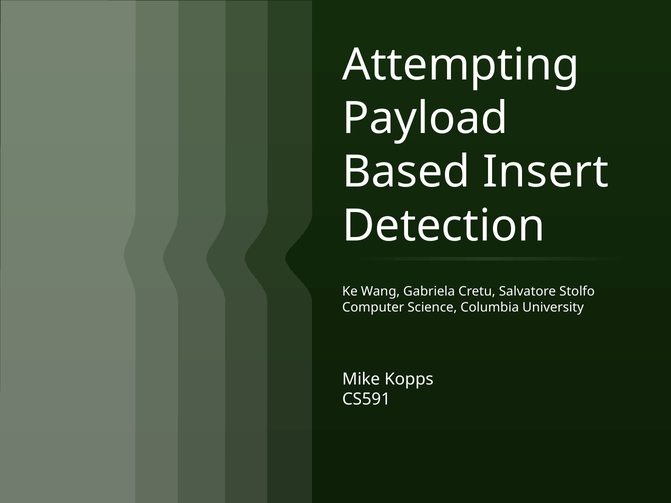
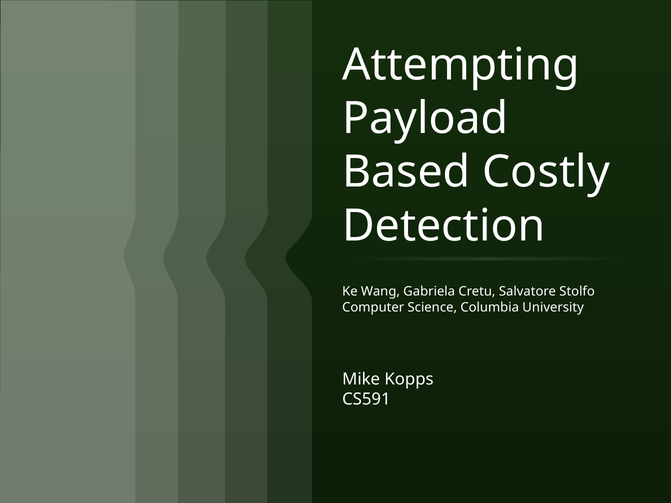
Insert: Insert -> Costly (546, 172)
